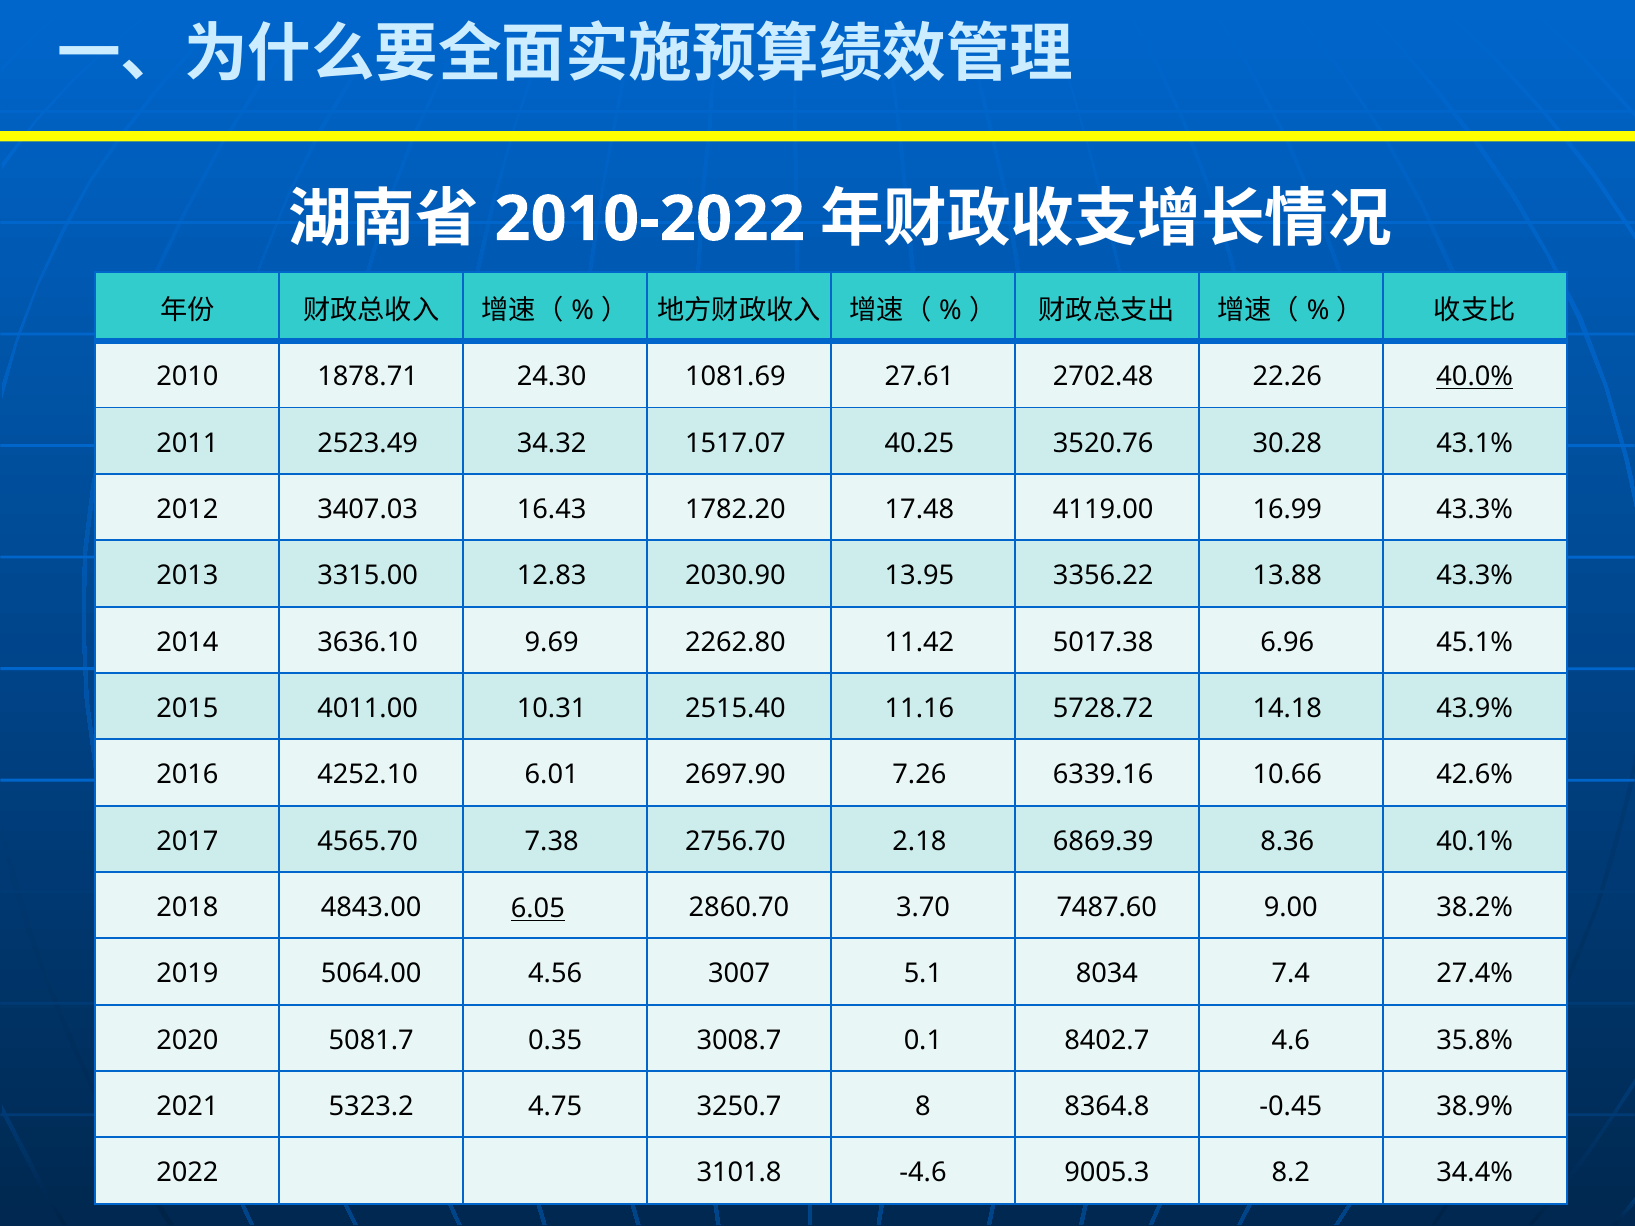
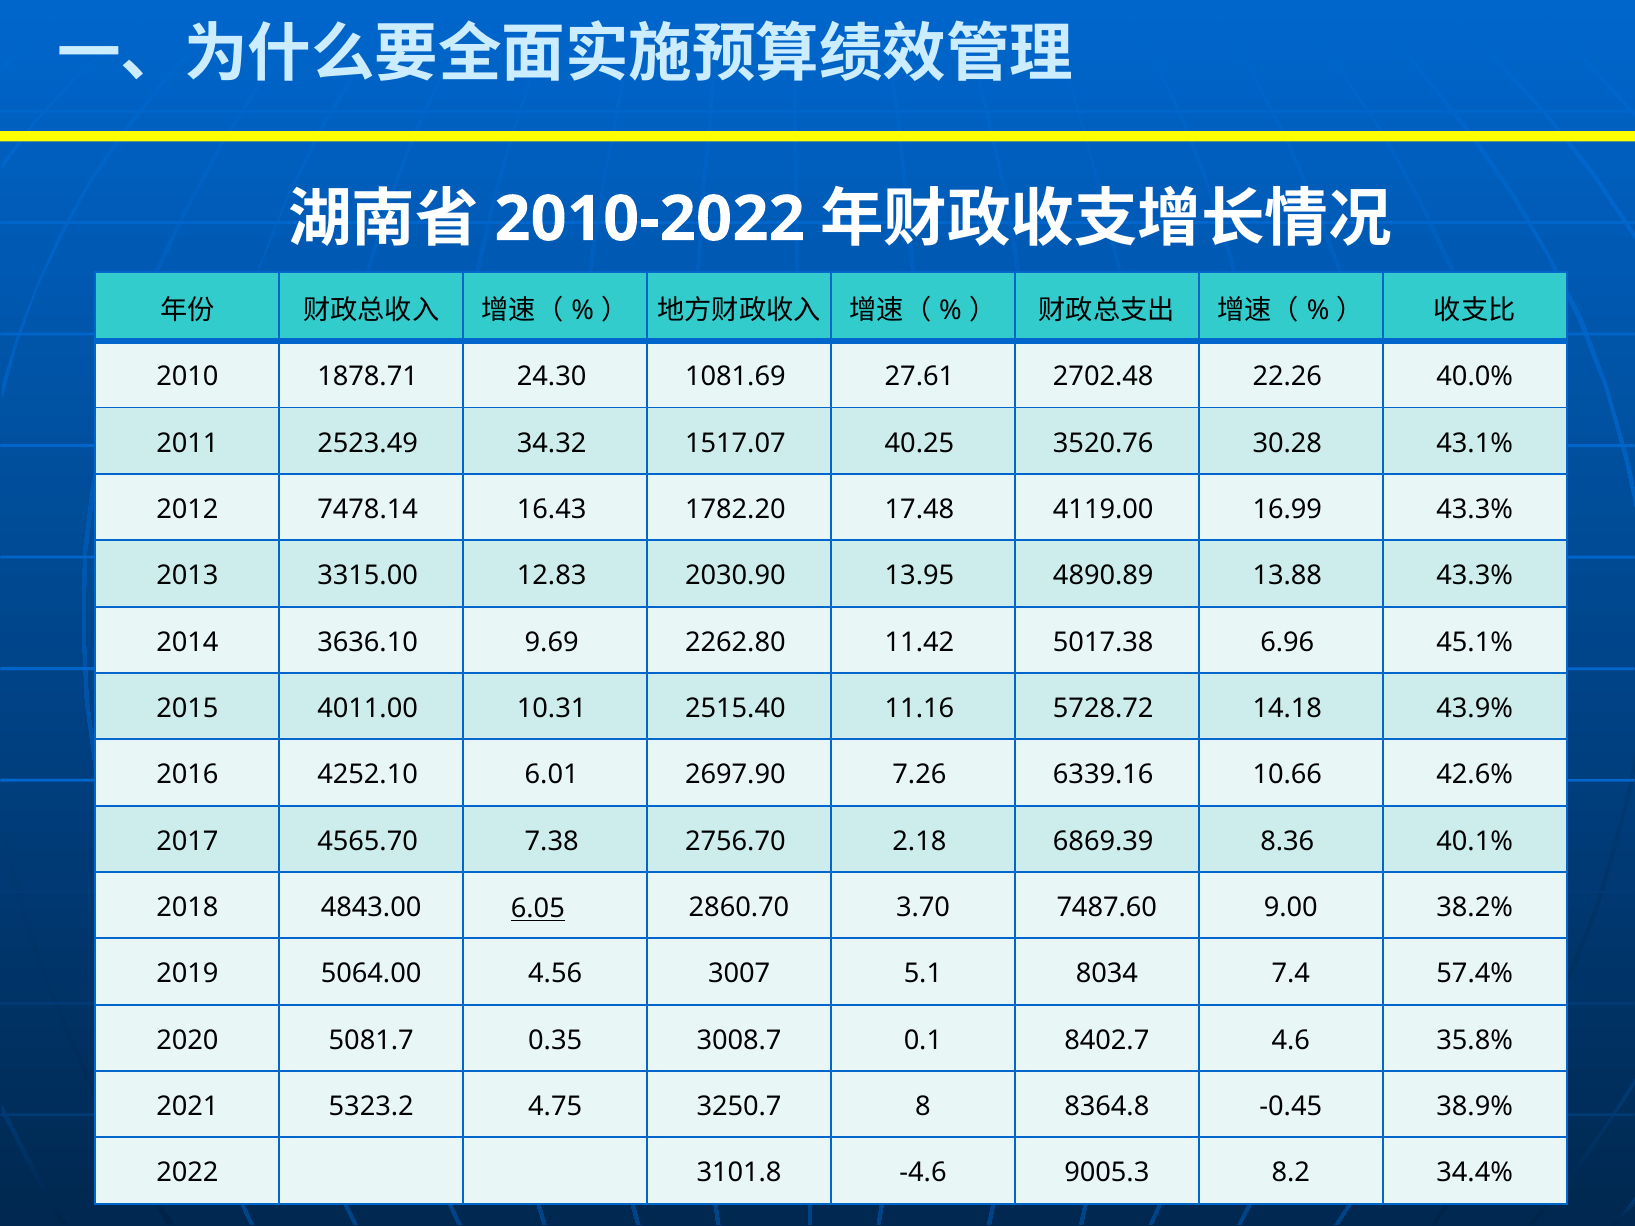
40.0% underline: present -> none (1475, 377)
3407.03: 3407.03 -> 7478.14 (368, 510)
3356.22: 3356.22 -> 4890.89 (1103, 576)
27.4%: 27.4% -> 57.4% (1475, 974)
